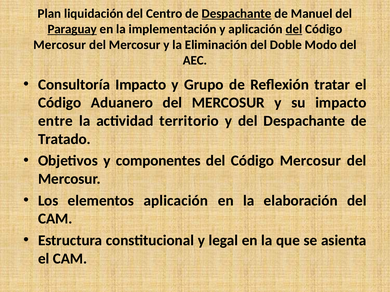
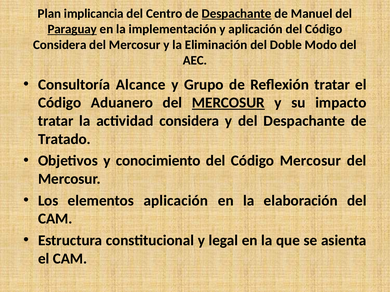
liquidación: liquidación -> implicancia (94, 14)
del underline: present -> none (294, 29)
Mercosur: Mercosur -> Considera (60, 45)
Consultoría Impacto: Impacto -> Alcance (141, 85)
MERCOSUR underline: none -> present (228, 103)
entre: entre -> tratar (56, 121)
actividad territorio: territorio -> considera (189, 121)
componentes: componentes -> conocimiento (158, 161)
